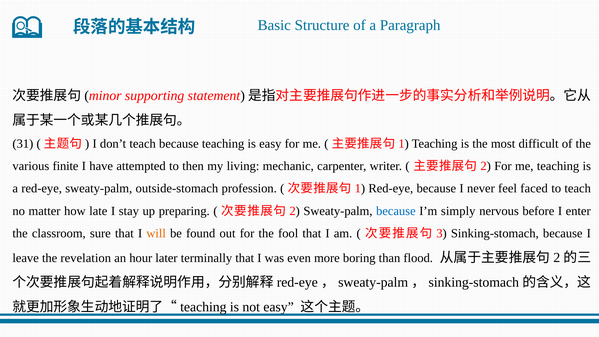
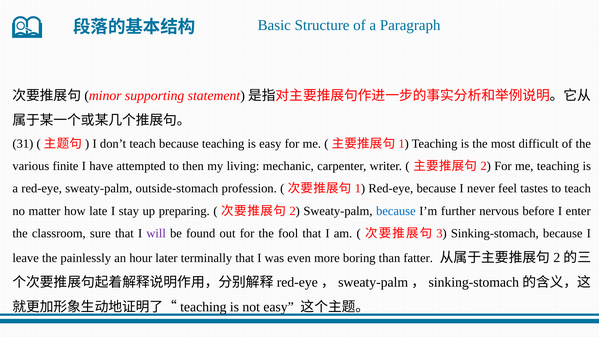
faced: faced -> tastes (534, 188)
simply: simply -> further (458, 211)
will colour: orange -> purple (156, 233)
revelation: revelation -> painlessly (86, 258)
flood: flood -> fatter (418, 258)
